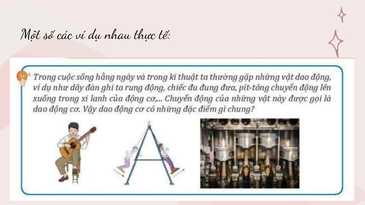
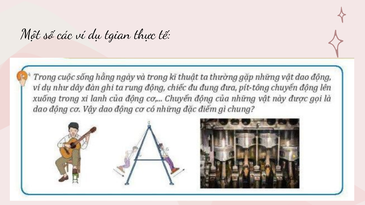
nhau: nhau -> tgian (118, 34)
